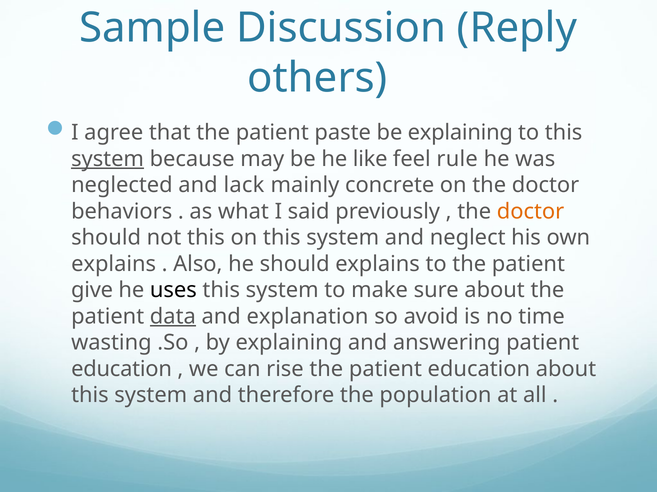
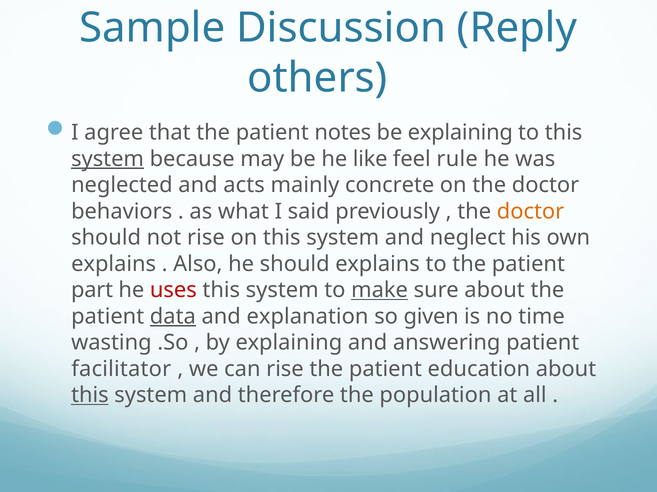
paste: paste -> notes (343, 133)
lack: lack -> acts (244, 185)
not this: this -> rise (206, 238)
give: give -> part (92, 291)
uses colour: black -> red (173, 291)
make underline: none -> present (380, 291)
avoid: avoid -> given (431, 317)
education: education -> facilitator (121, 369)
this underline: none -> present (90, 396)
